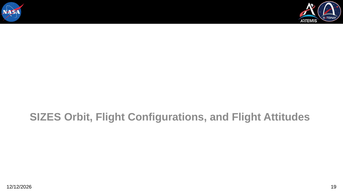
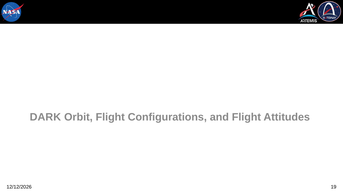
SIZES: SIZES -> DARK (45, 117)
